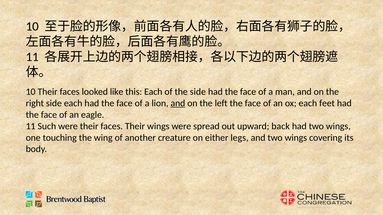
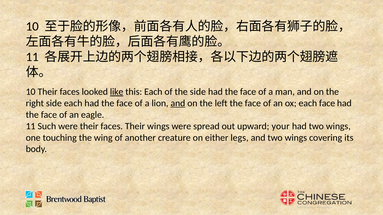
like underline: none -> present (117, 92)
each feet: feet -> face (327, 103)
back: back -> your (281, 126)
